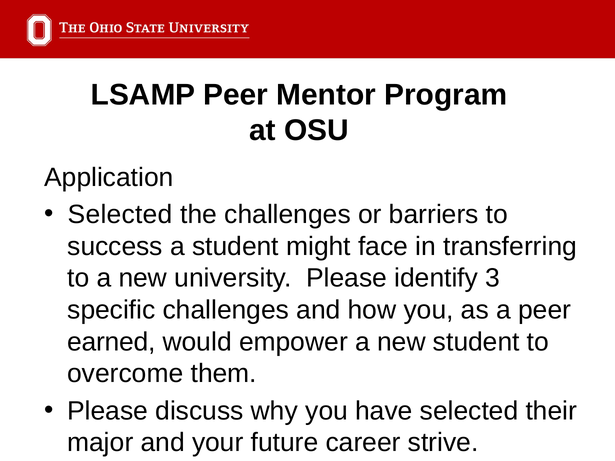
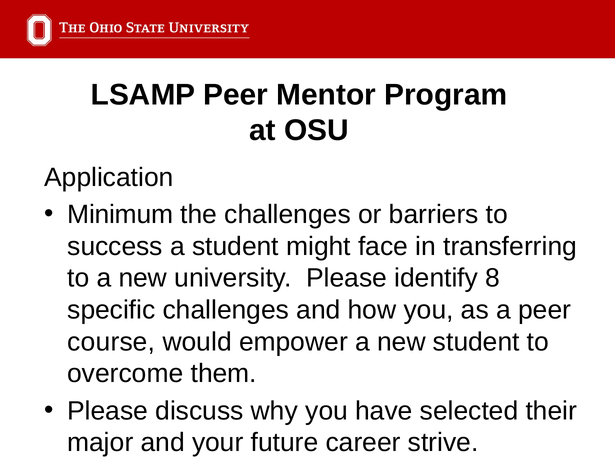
Selected: Selected -> Minimum (120, 215)
3: 3 -> 8 (493, 278)
earned: earned -> course (111, 342)
